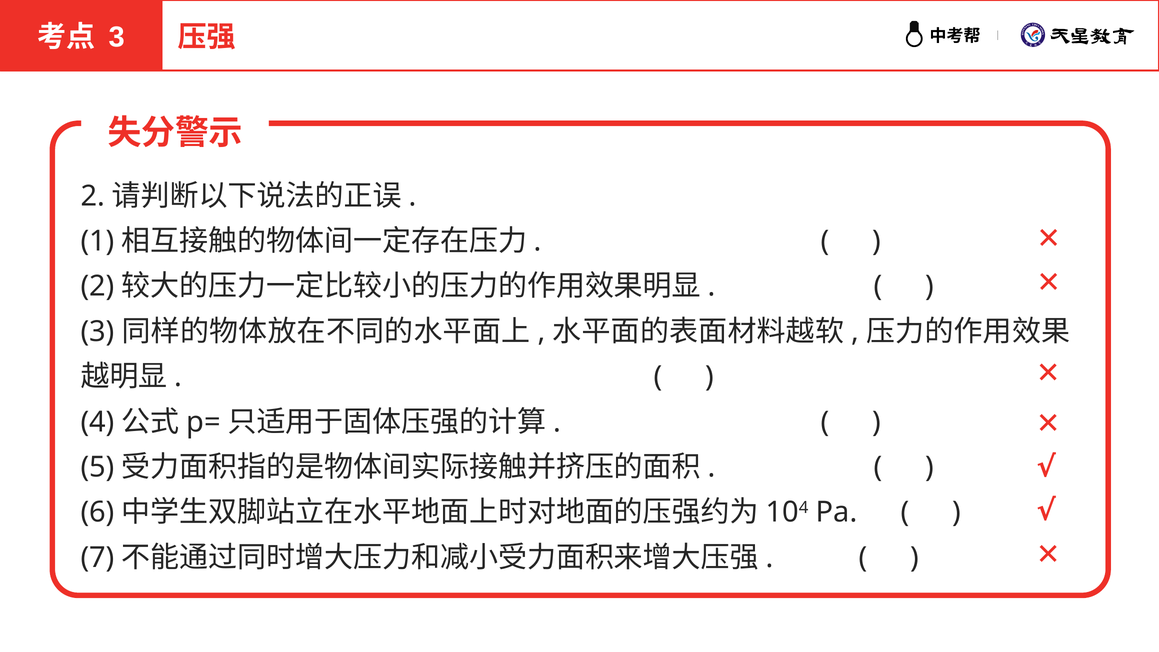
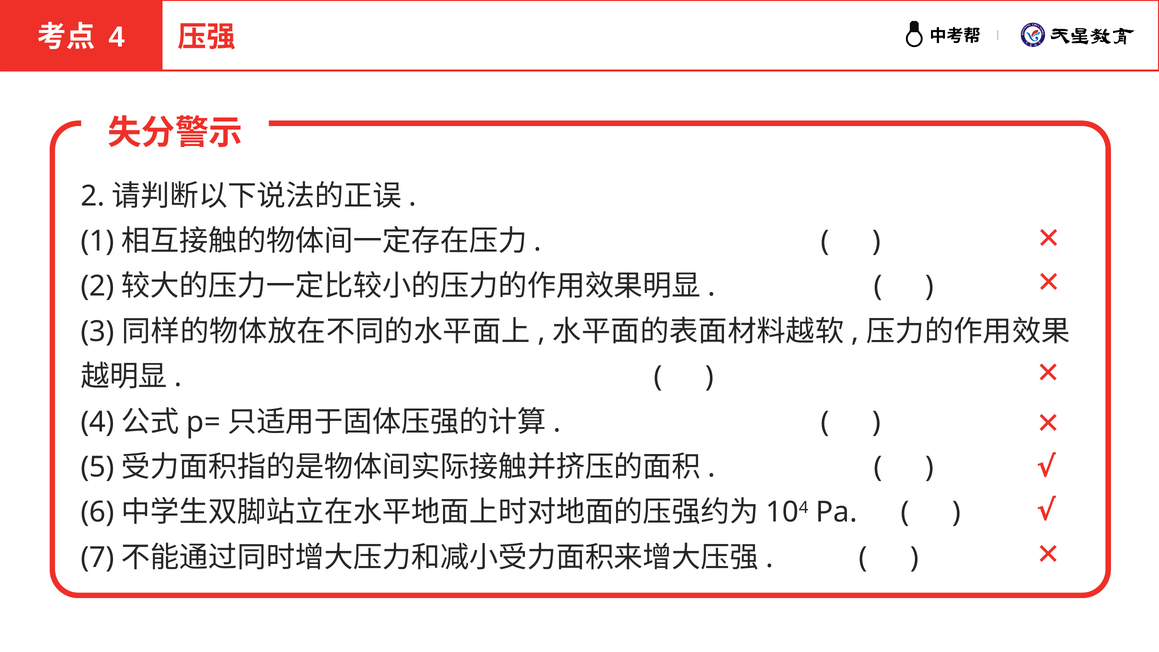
3: 3 -> 4 (117, 37)
